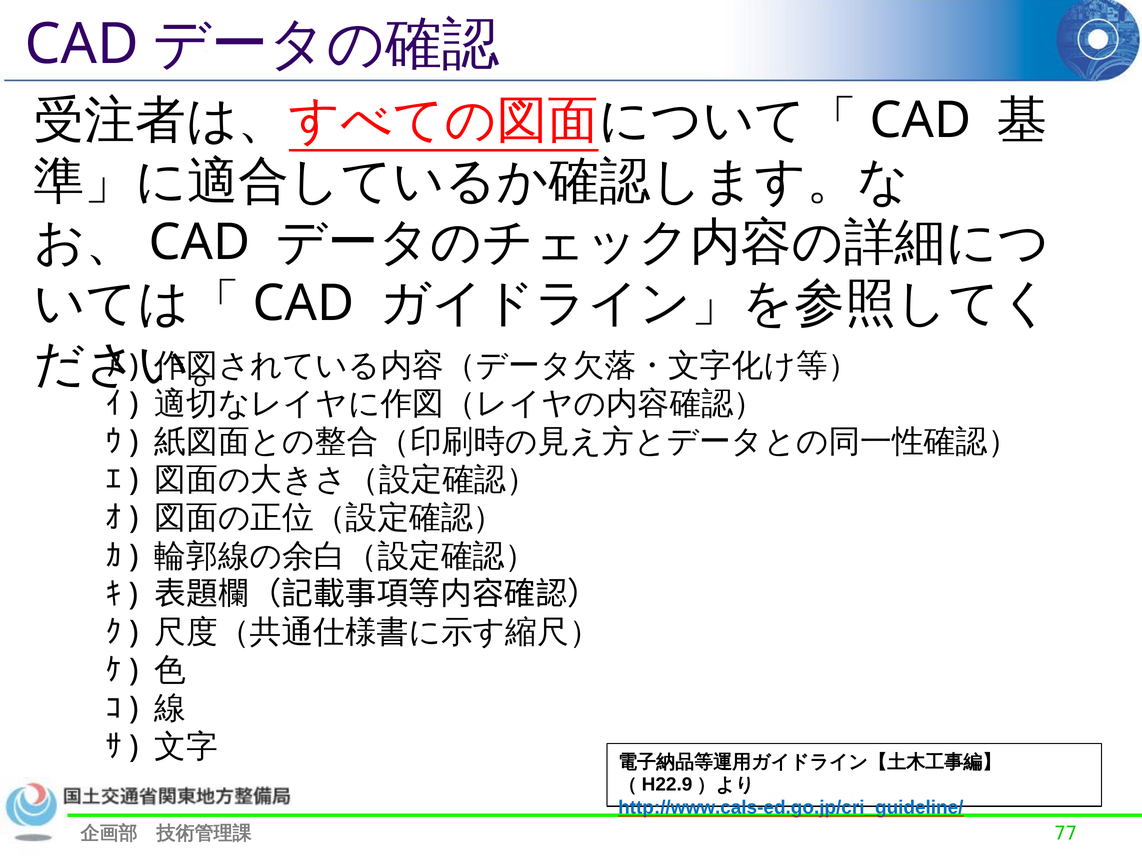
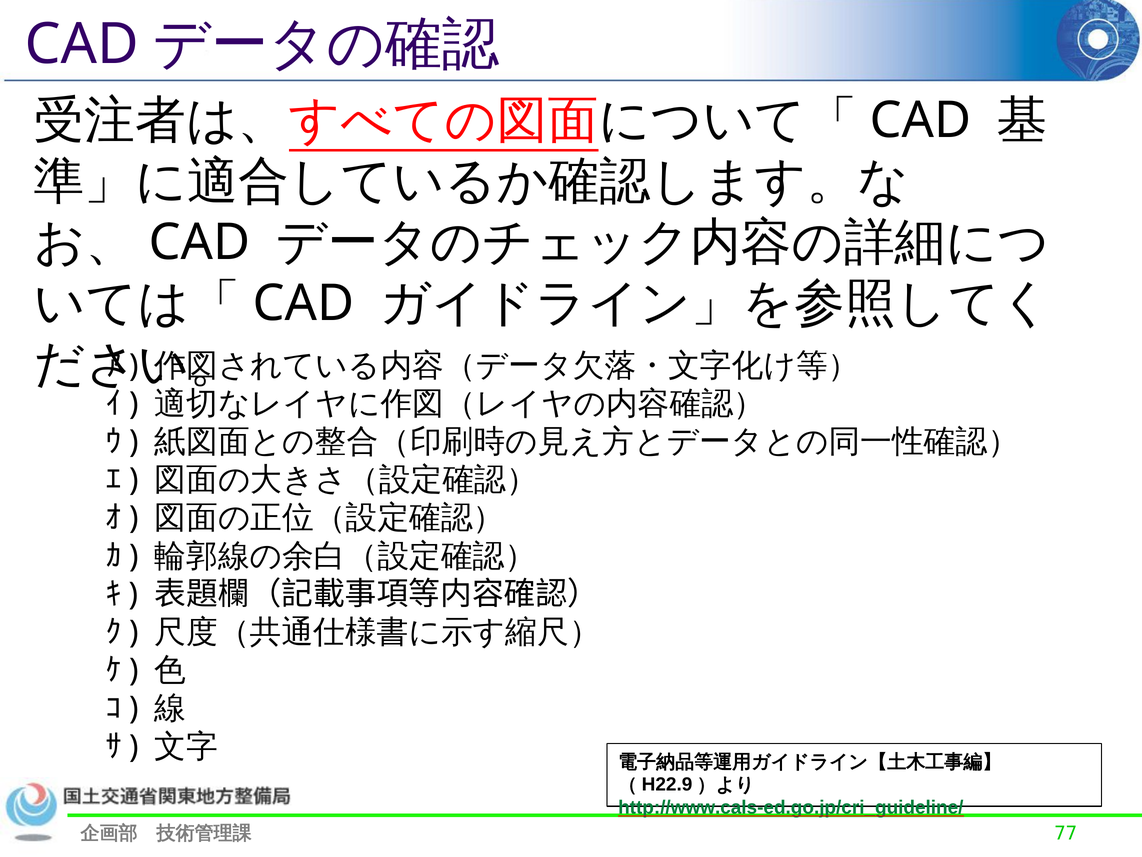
http://www.cals-ed.go.jp/cri_guideline/ colour: blue -> green (791, 807)
